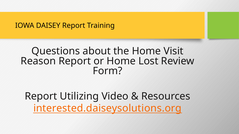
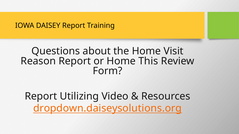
Lost: Lost -> This (148, 61)
interested.daiseysolutions.org: interested.daiseysolutions.org -> dropdown.daiseysolutions.org (107, 109)
